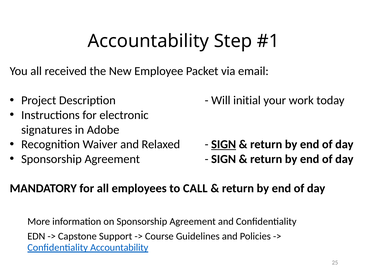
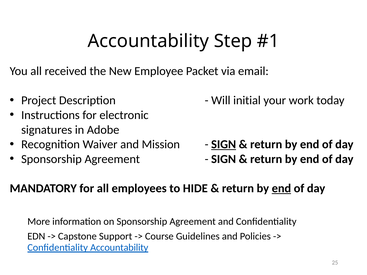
Relaxed: Relaxed -> Mission (161, 145)
CALL: CALL -> HIDE (195, 189)
end underline: none -> present (281, 189)
